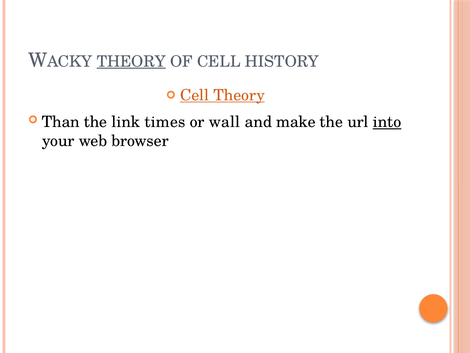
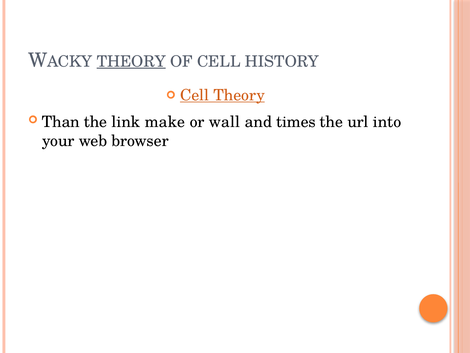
times: times -> make (165, 122)
make: make -> times (296, 122)
into underline: present -> none (387, 122)
